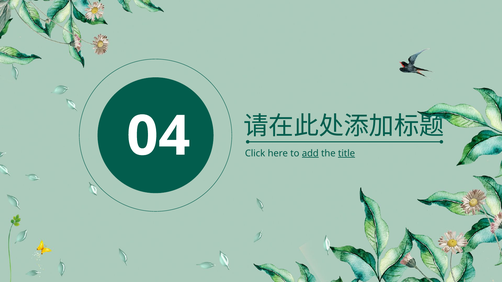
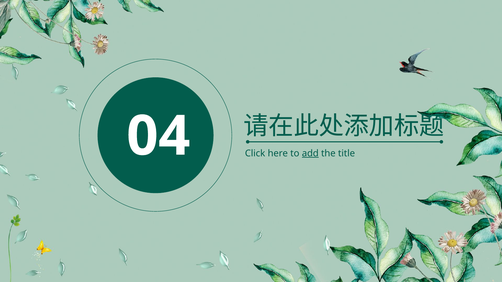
title underline: present -> none (347, 153)
